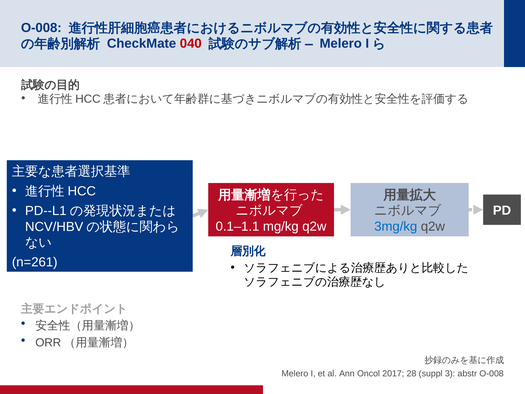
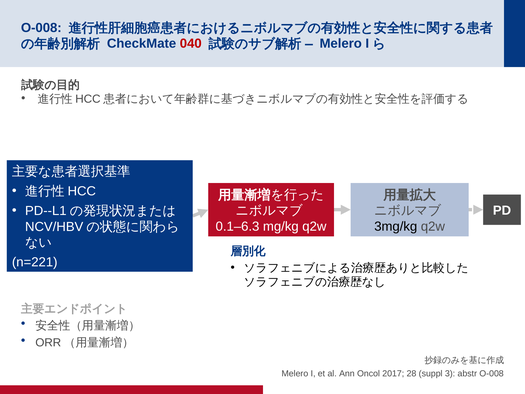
0.1–1.1: 0.1–1.1 -> 0.1–6.3 (237, 226)
3mg/kg colour: blue -> black (396, 226)
n=261: n=261 -> n=221 (35, 262)
